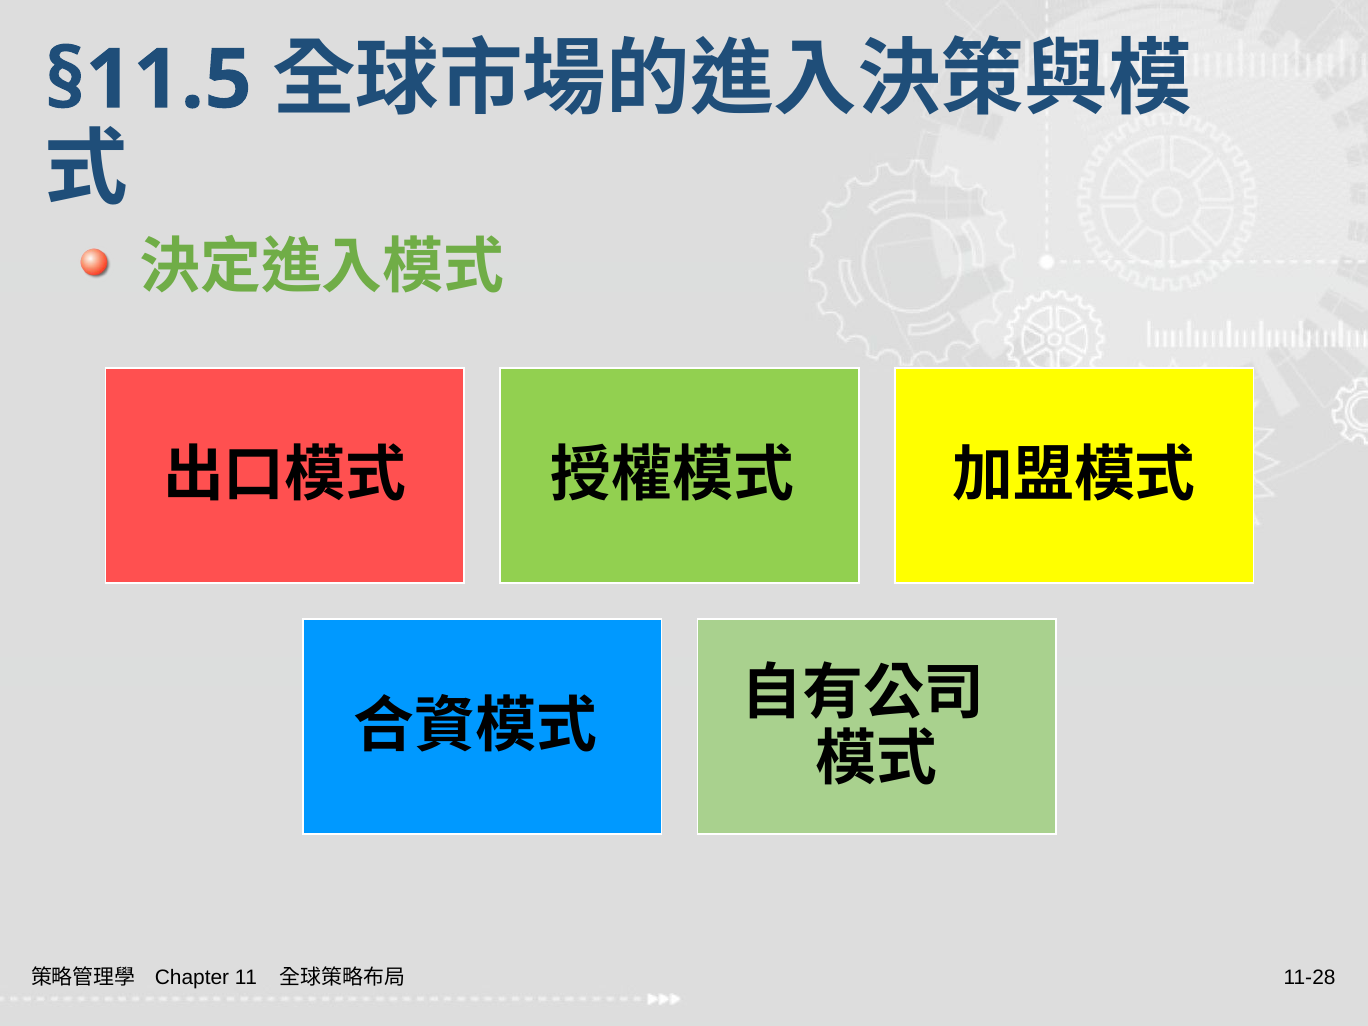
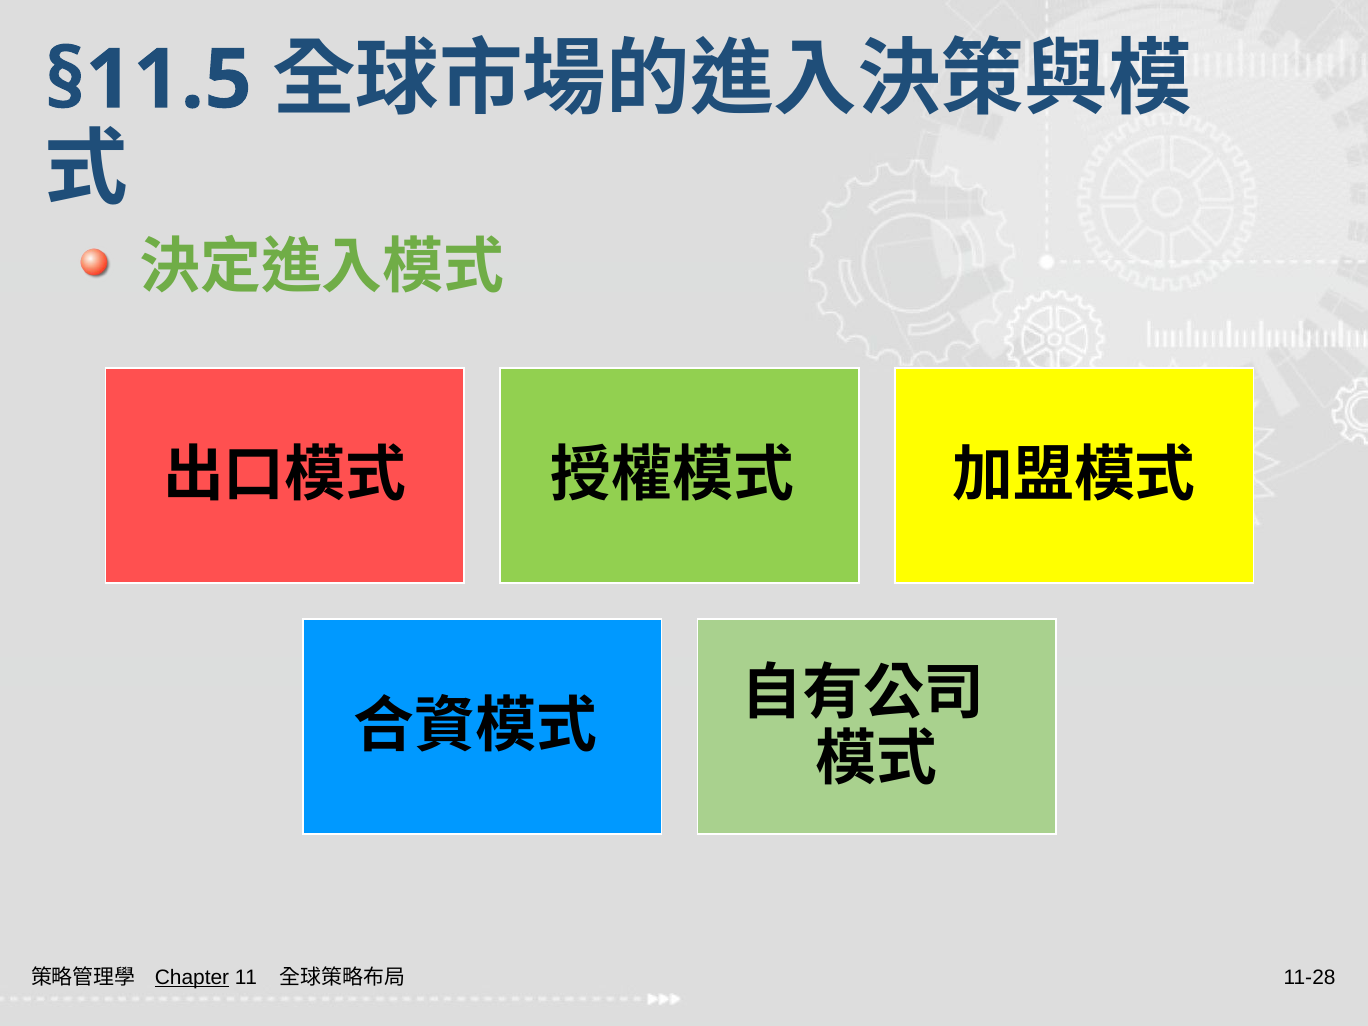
Chapter underline: none -> present (192, 978)
